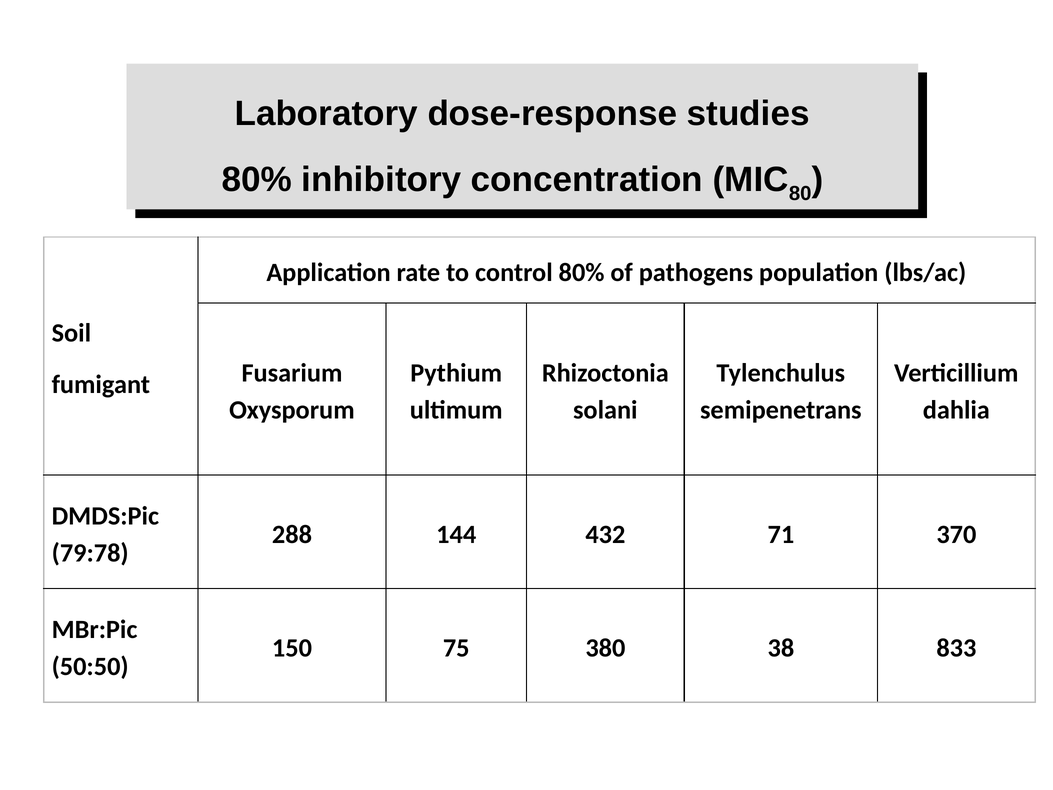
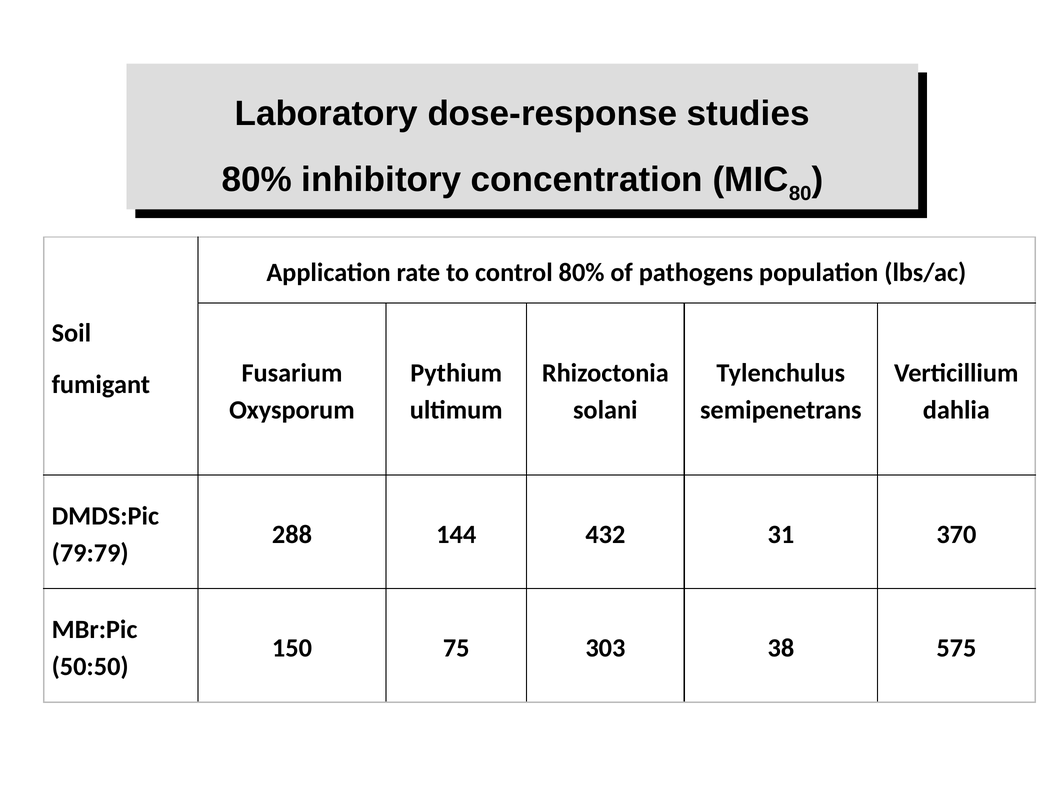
71: 71 -> 31 (781, 534)
79:78: 79:78 -> 79:79 (90, 553)
380: 380 -> 303 (605, 648)
833: 833 -> 575 (956, 648)
